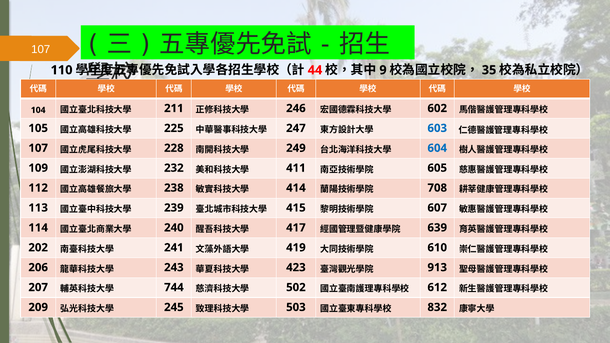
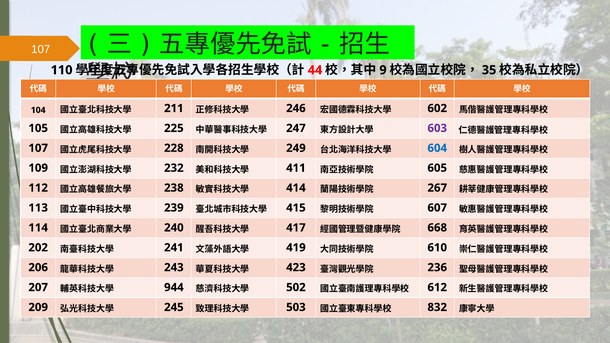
603 colour: blue -> purple (437, 128)
708: 708 -> 267 (437, 188)
639: 639 -> 668 (437, 228)
913: 913 -> 236 (437, 268)
744: 744 -> 944 (174, 287)
